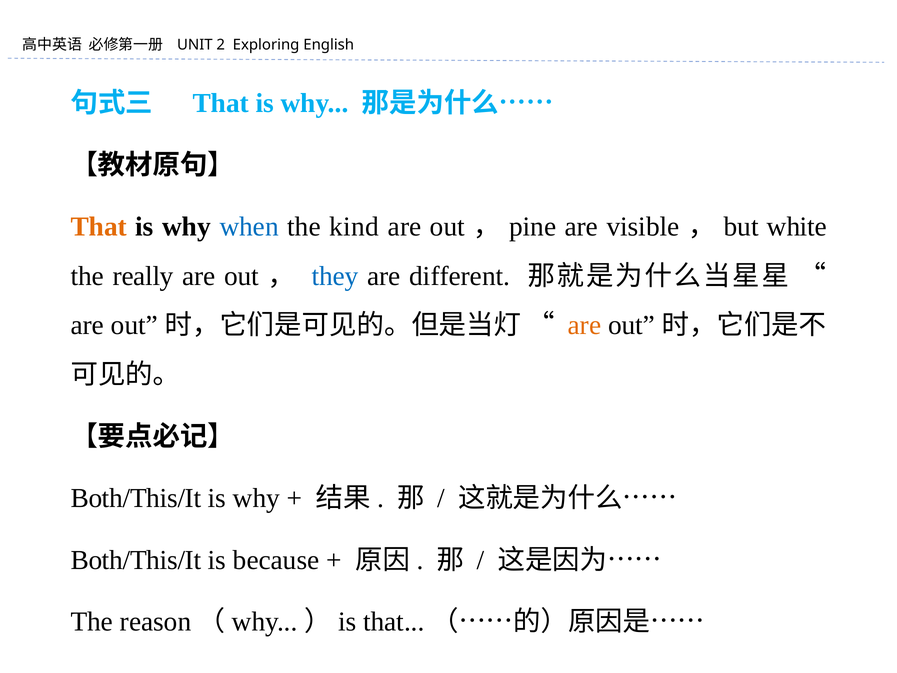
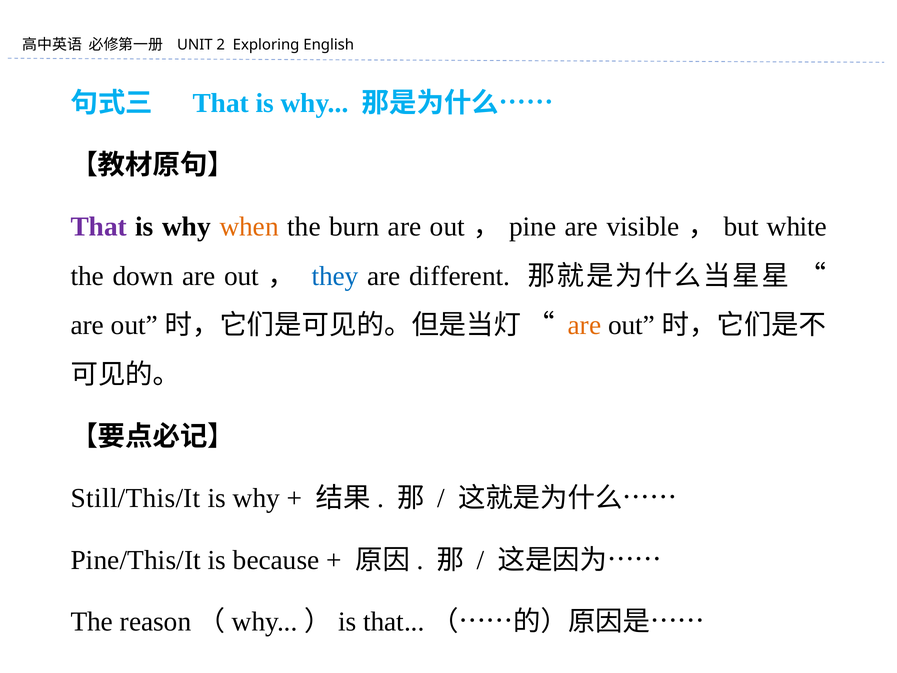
That colour: orange -> purple (99, 227)
when colour: blue -> orange (249, 227)
kind: kind -> burn (354, 227)
really: really -> down (143, 276)
Both/This/It: Both/This/It -> Still/This/It (136, 498)
Both/This/It: Both/This/It -> Pine/This/It (136, 560)
